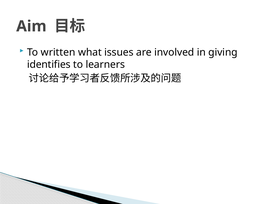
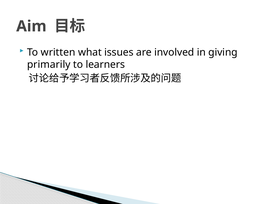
identifies: identifies -> primarily (49, 64)
